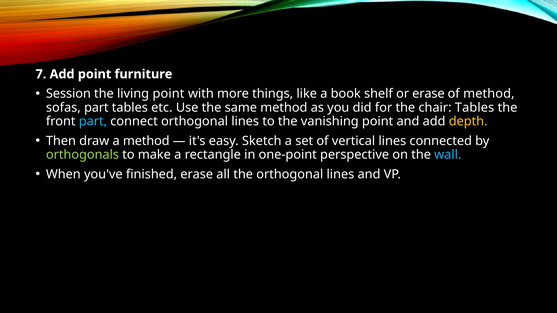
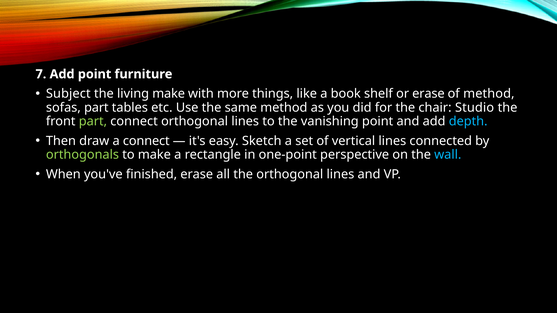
Session: Session -> Subject (68, 94)
living point: point -> make (169, 94)
chair Tables: Tables -> Studio (475, 108)
part colour: light blue -> light green (93, 121)
depth colour: yellow -> light blue (468, 121)
a method: method -> connect (146, 141)
